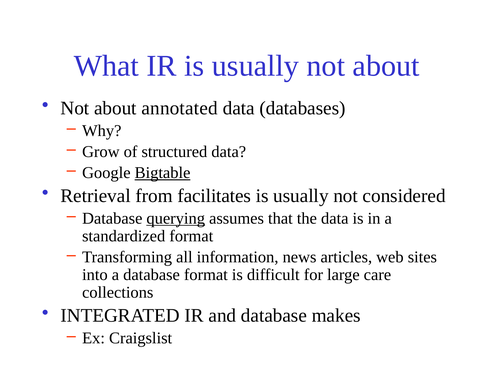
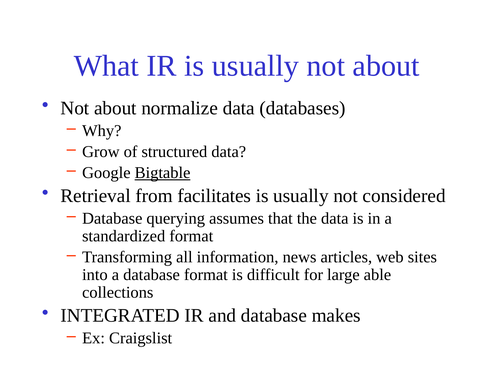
annotated: annotated -> normalize (180, 108)
querying underline: present -> none (176, 219)
care: care -> able (377, 275)
